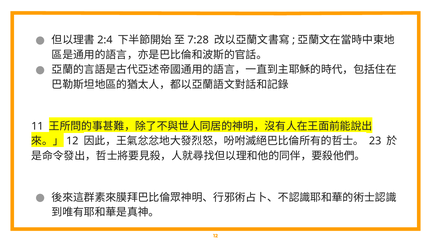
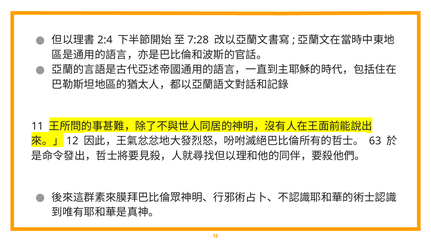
23: 23 -> 63 (375, 141)
